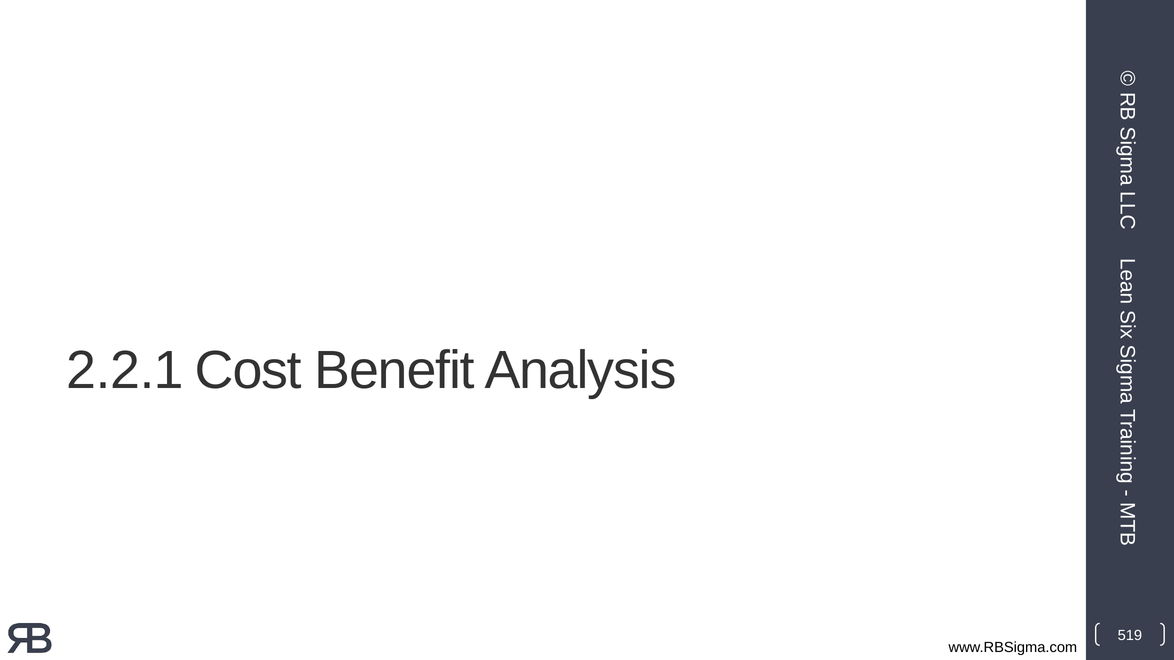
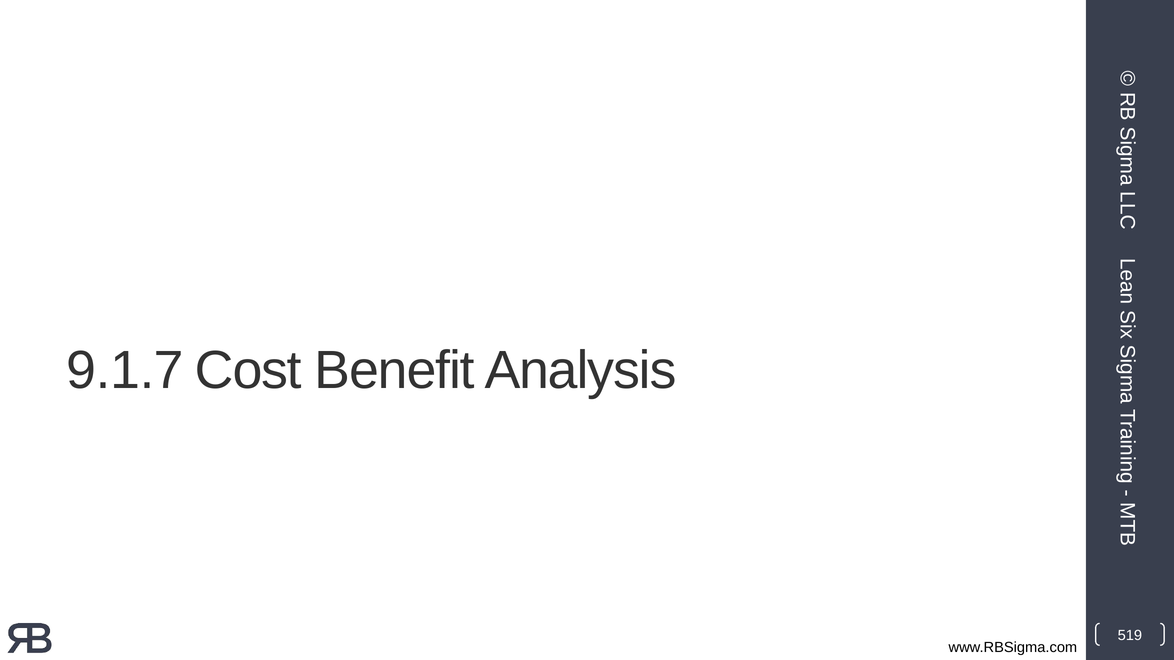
2.2.1: 2.2.1 -> 9.1.7 (125, 371)
